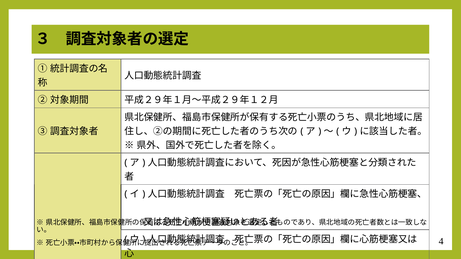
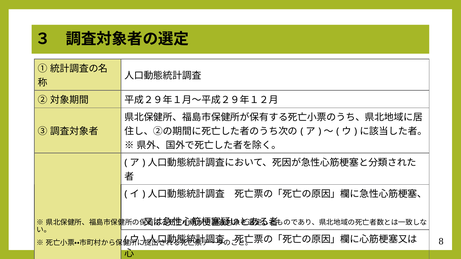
4: 4 -> 8 (441, 242)
